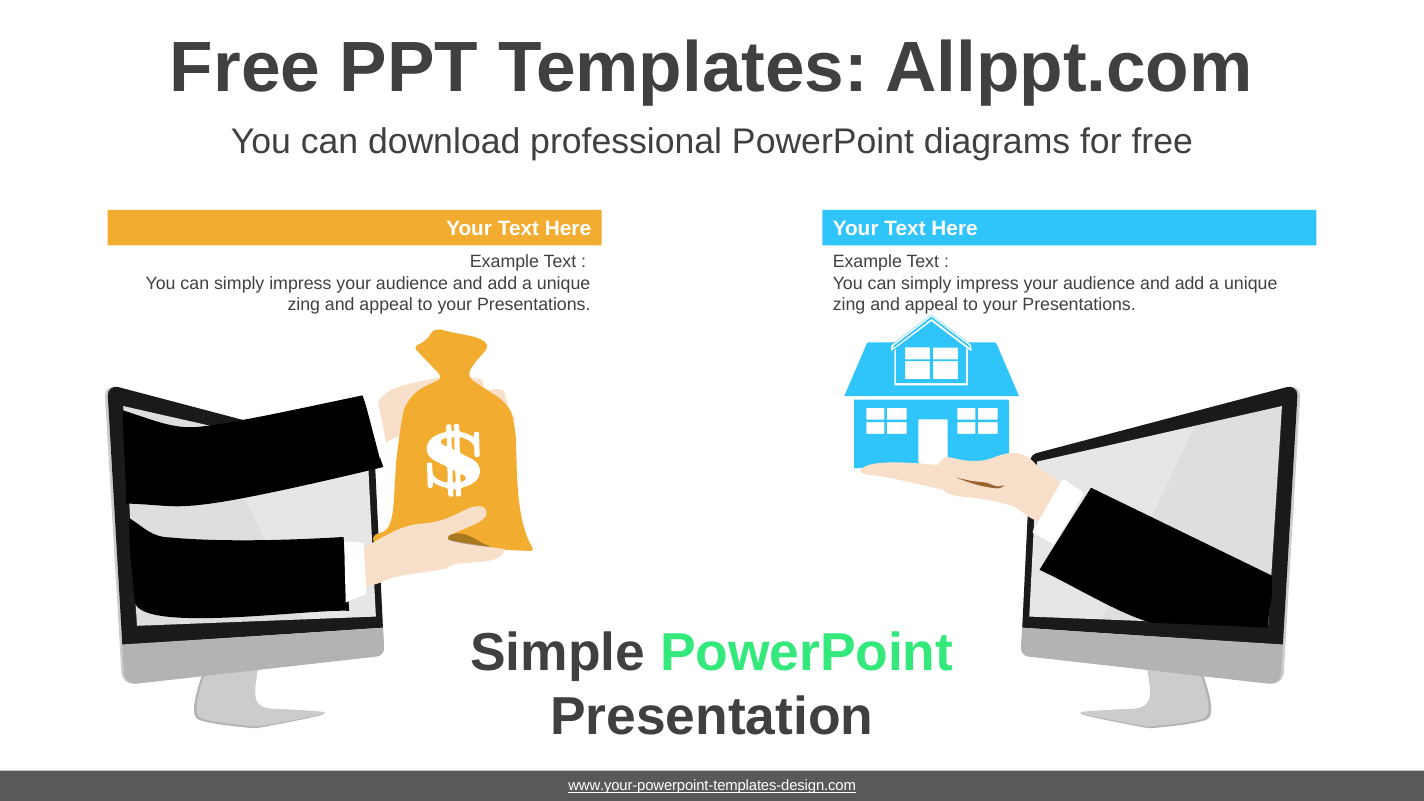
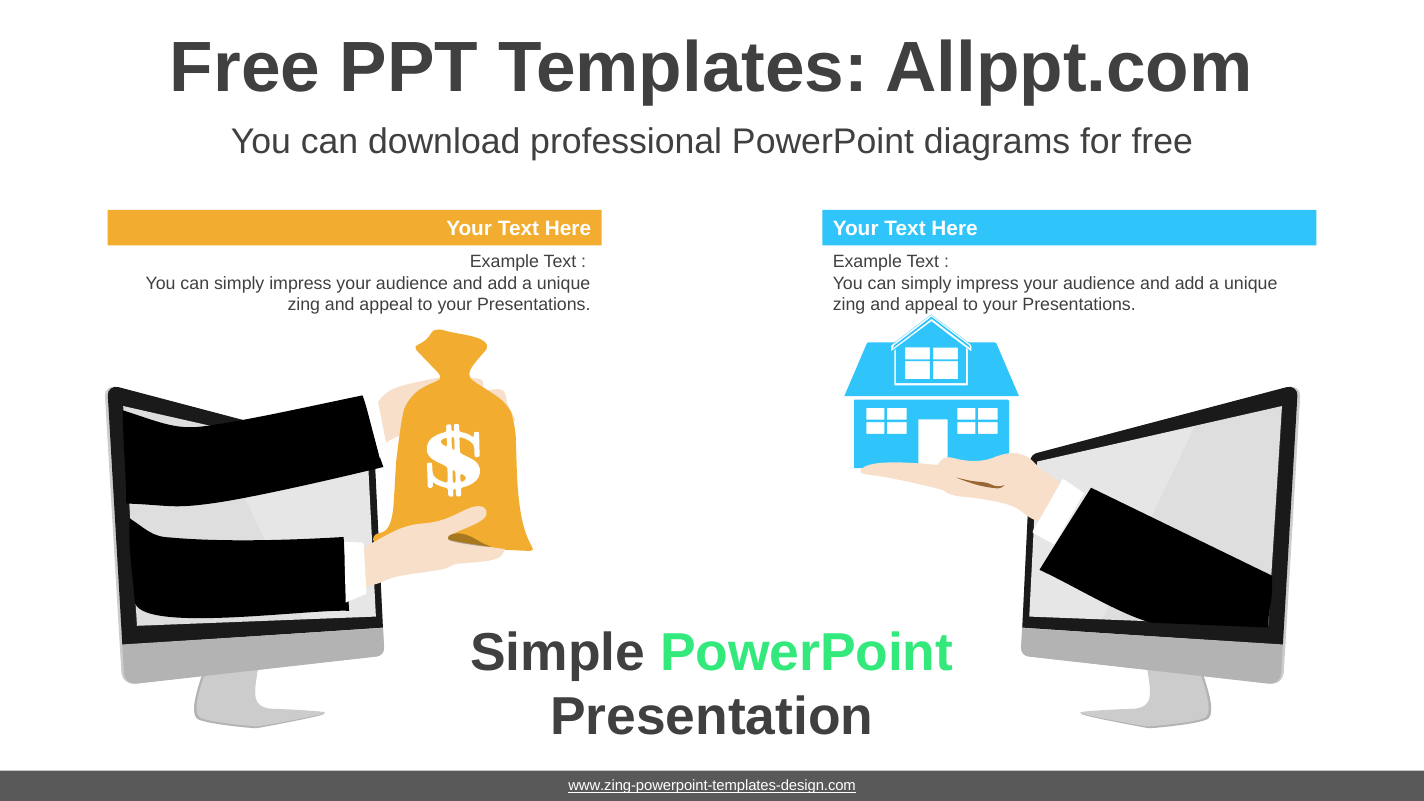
www.your-powerpoint-templates-design.com: www.your-powerpoint-templates-design.com -> www.zing-powerpoint-templates-design.com (712, 786)
